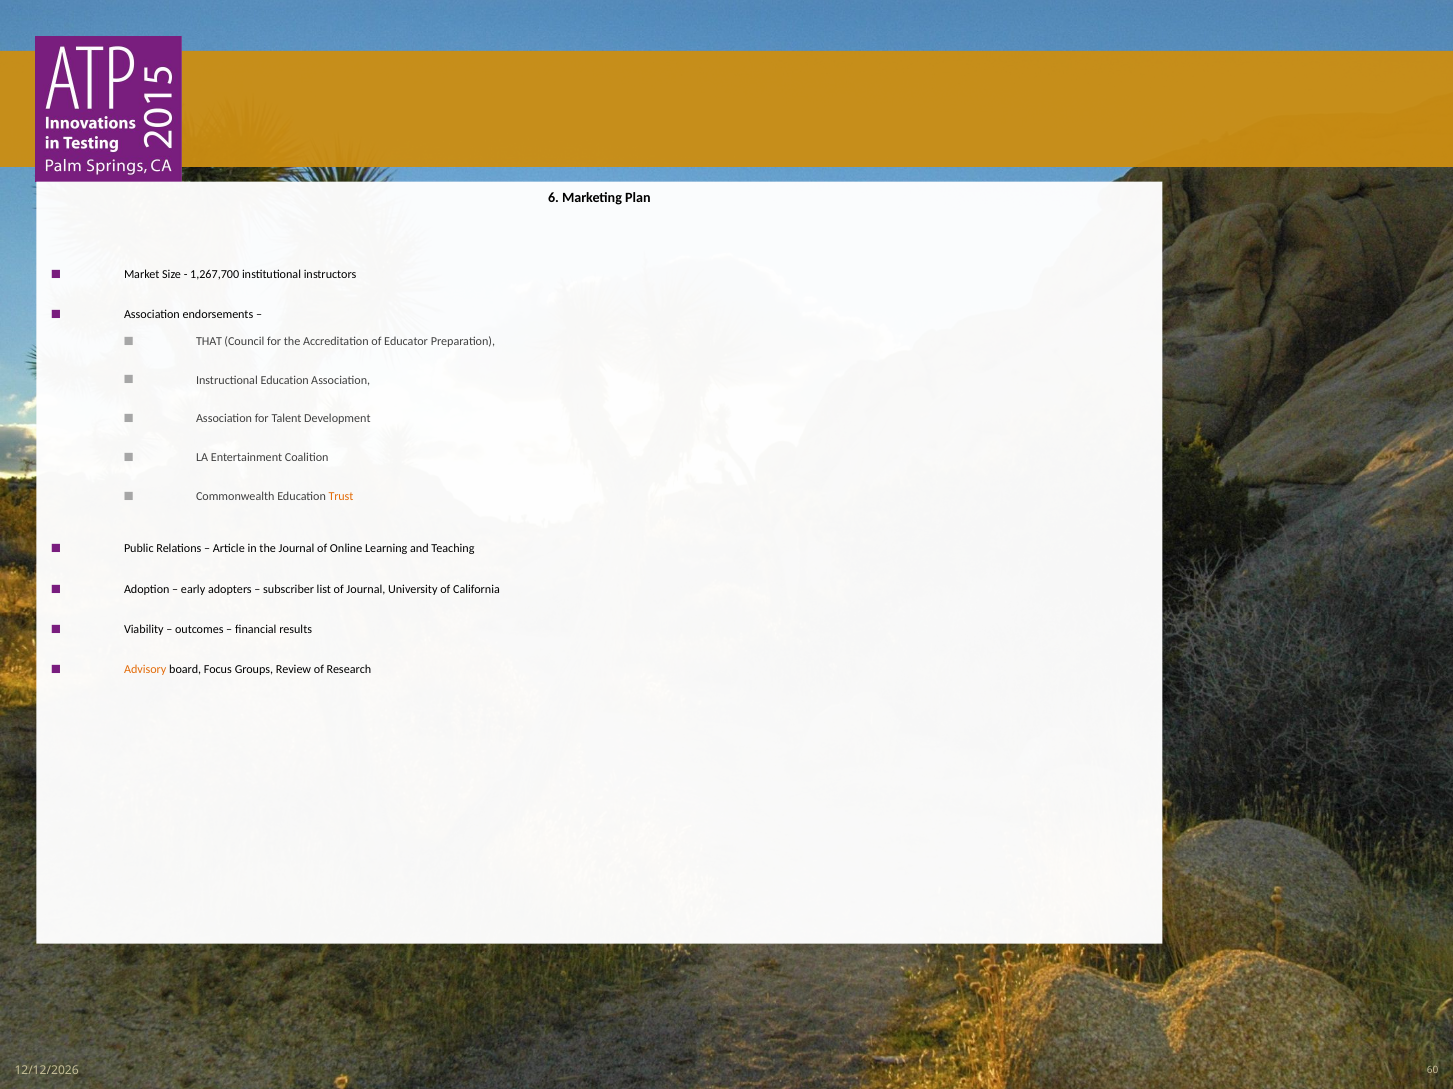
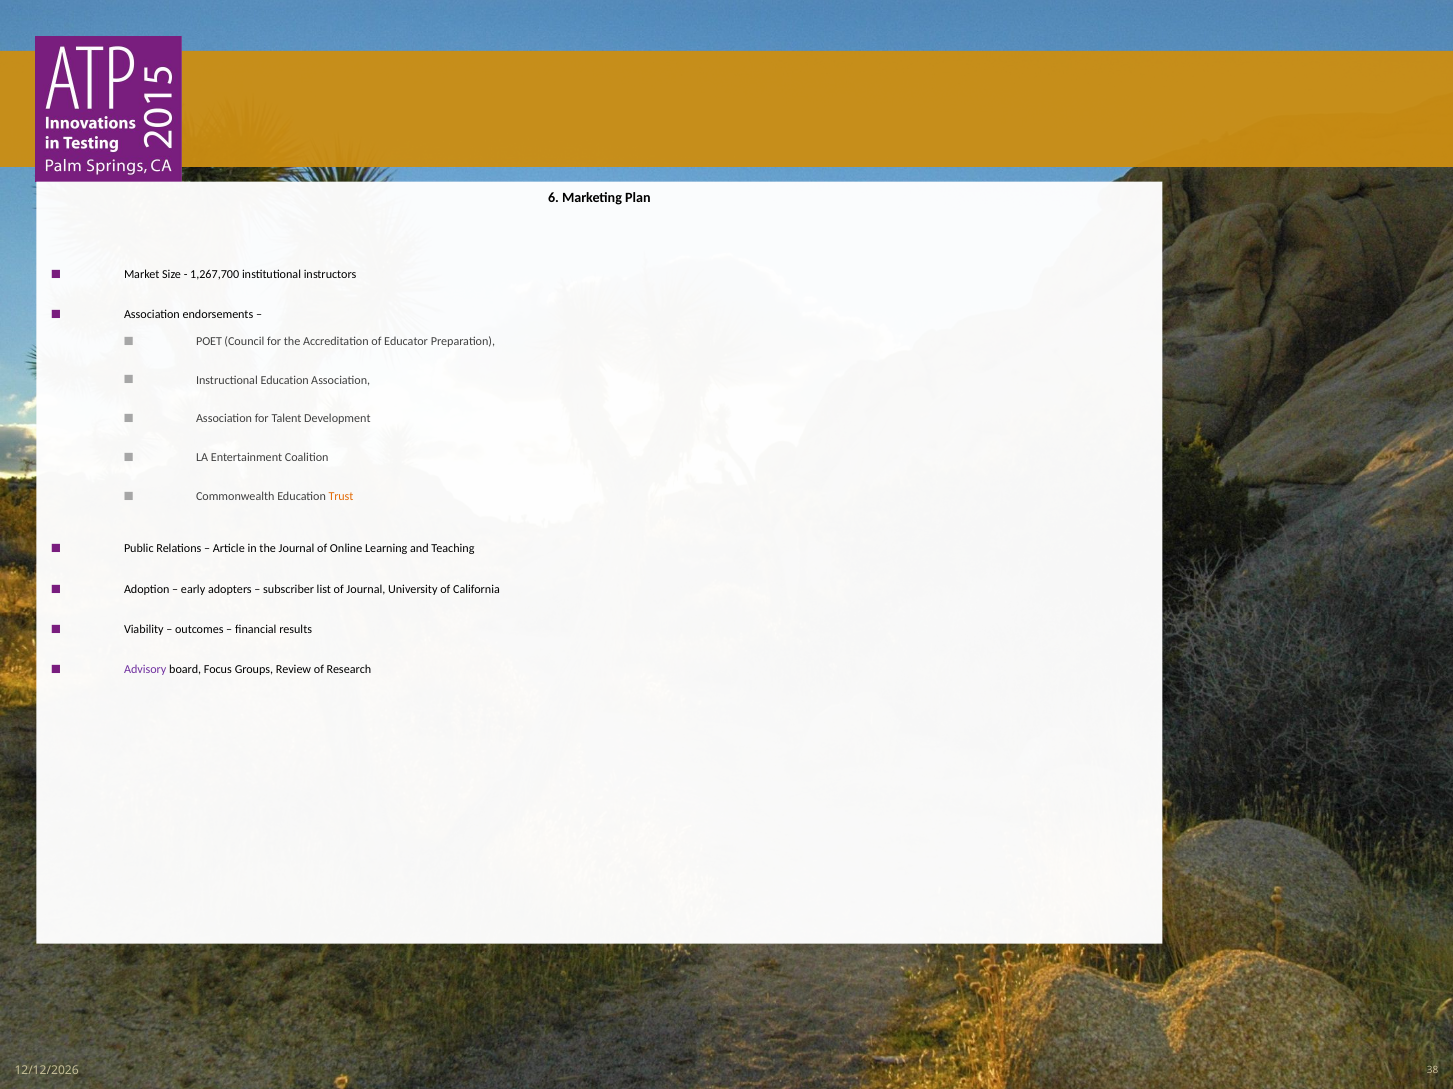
THAT: THAT -> POET (209, 342)
Advisory colour: orange -> purple (145, 670)
60: 60 -> 38 (1433, 1071)
